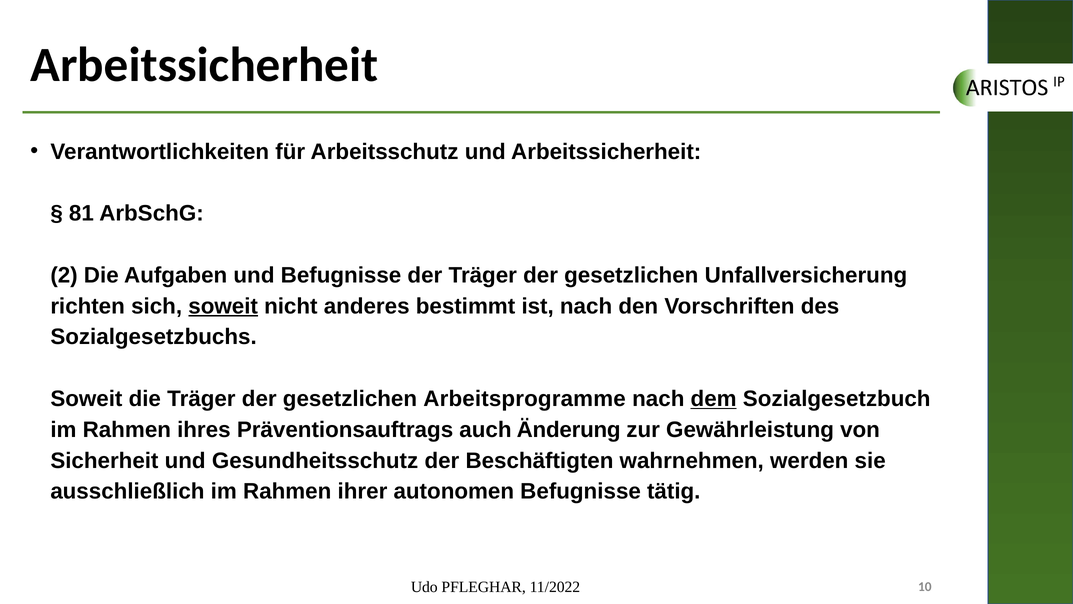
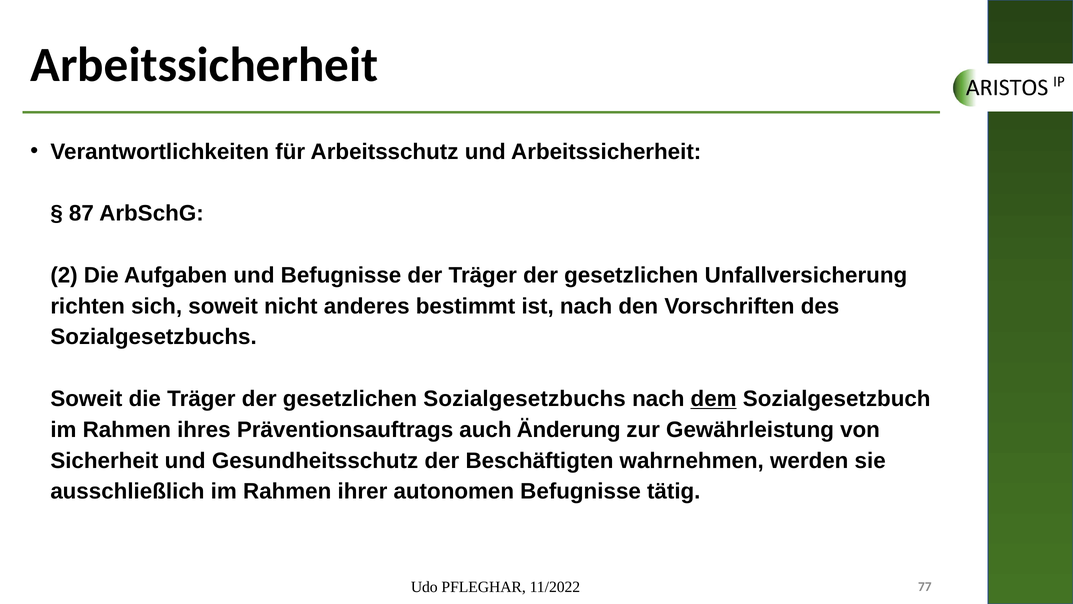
81: 81 -> 87 (81, 213)
soweit underline: present -> none (223, 306)
gesetzlichen Arbeitsprogramme: Arbeitsprogramme -> Sozialgesetzbuchs (525, 399)
10: 10 -> 77 (925, 586)
